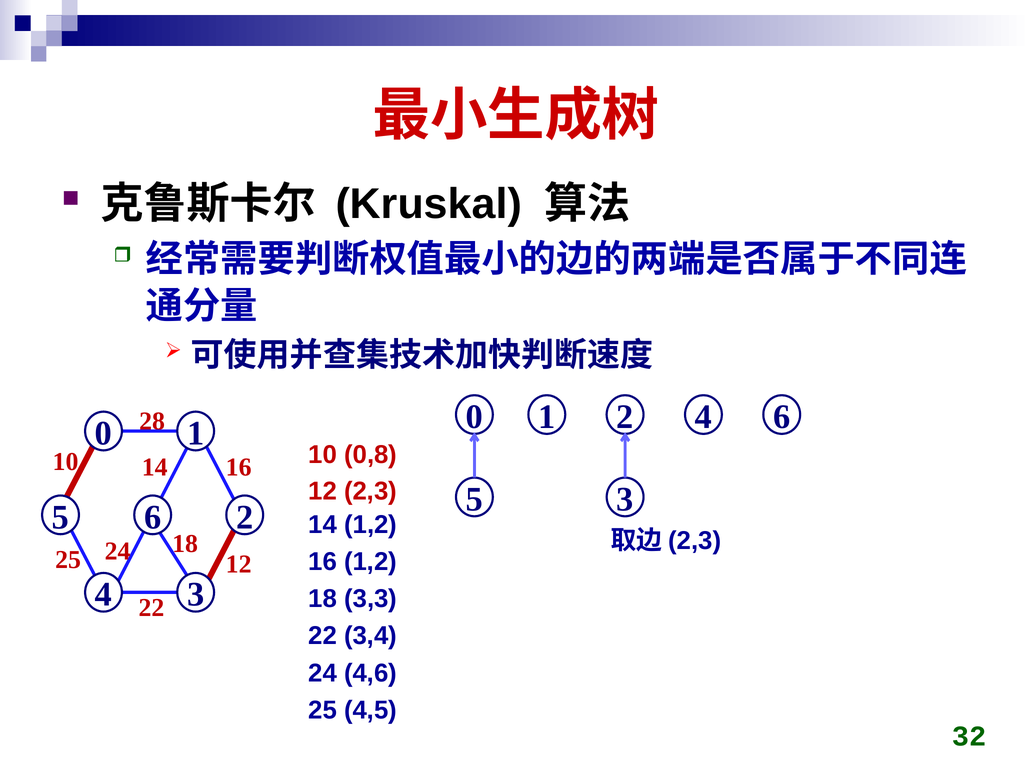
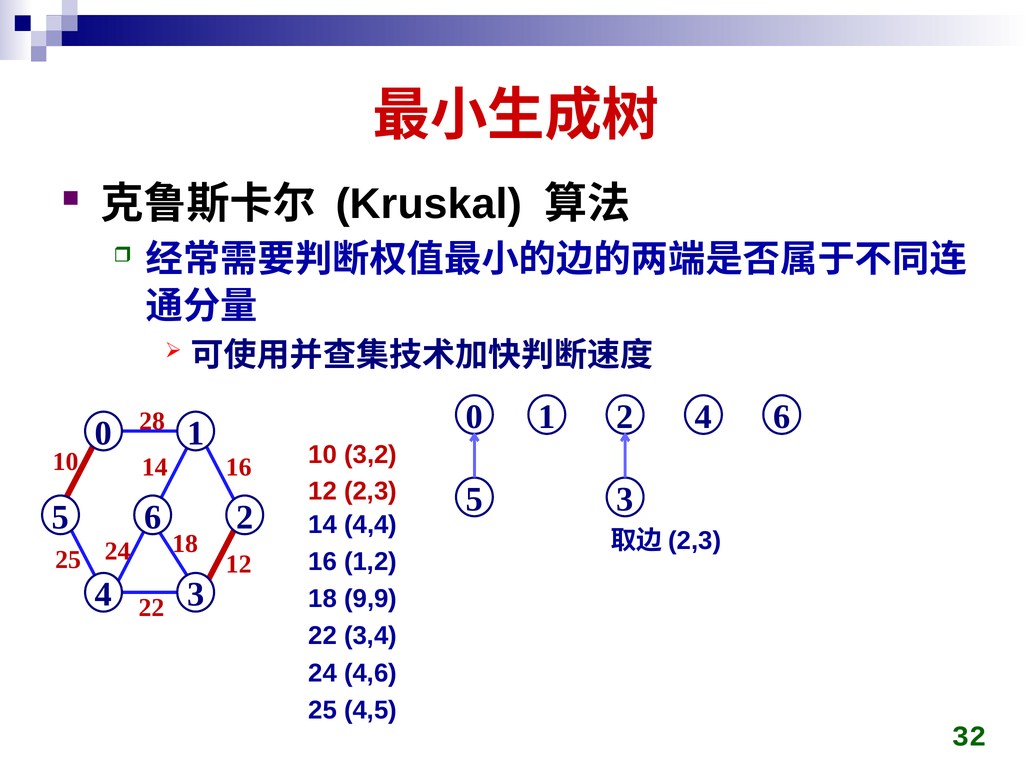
0,8: 0,8 -> 3,2 (371, 455)
14 1,2: 1,2 -> 4,4 (371, 525)
3,3: 3,3 -> 9,9 (371, 599)
